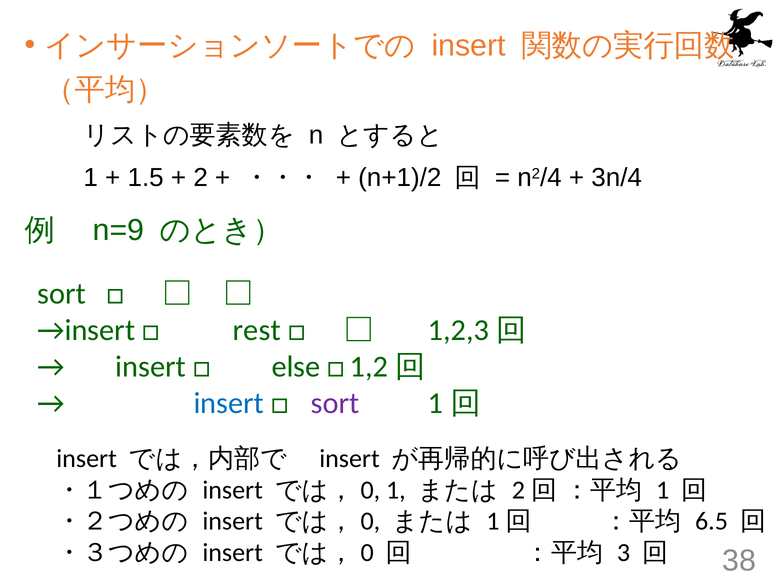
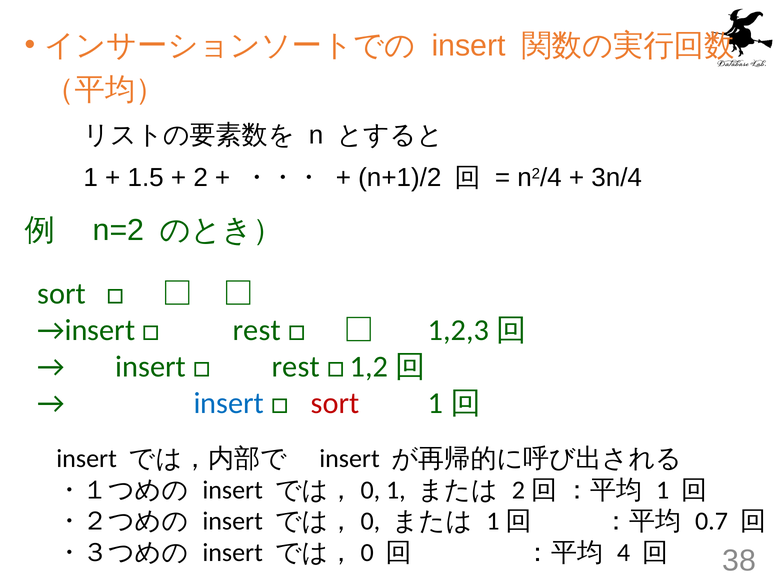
n=9: n=9 -> n=2 (119, 230)
else: else -> rest (296, 367)
sort colour: purple -> red (335, 403)
6.5: 6.5 -> 0.7 (712, 521)
3: 3 -> 4 (624, 552)
